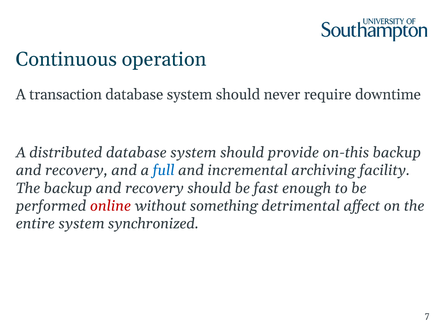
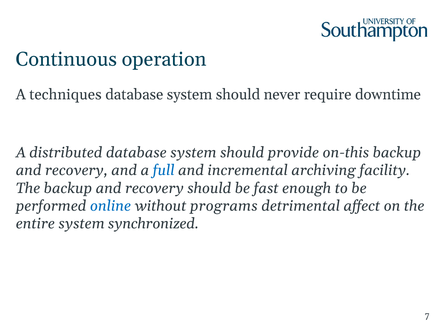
transaction: transaction -> techniques (65, 95)
online colour: red -> blue (111, 206)
something: something -> programs (224, 206)
